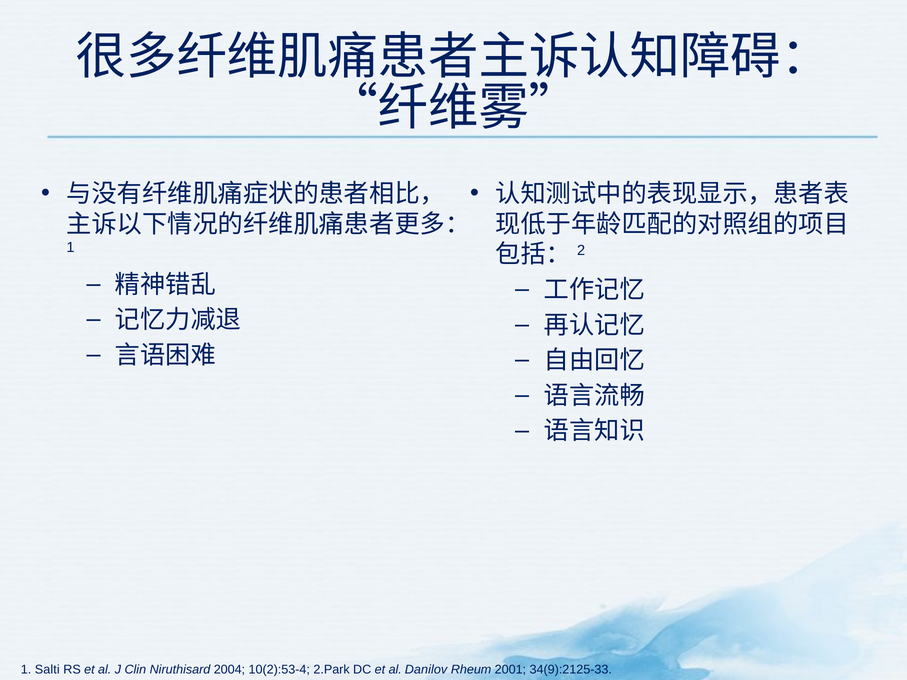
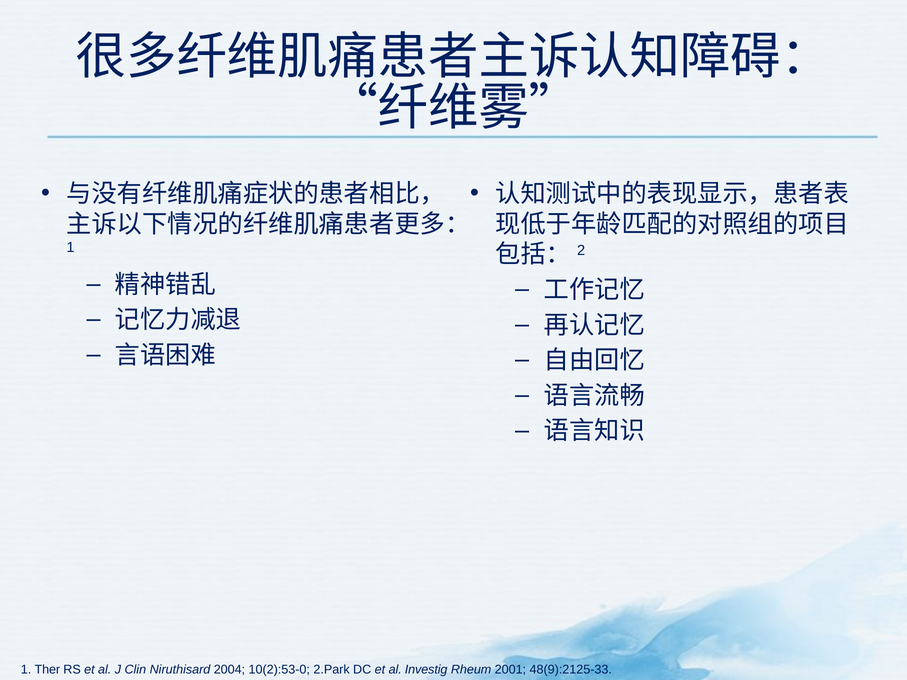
Salti: Salti -> Ther (47, 670)
10(2):53-4: 10(2):53-4 -> 10(2):53-0 (279, 670)
Danilov: Danilov -> Investig (426, 670)
34(9):2125-33: 34(9):2125-33 -> 48(9):2125-33 (571, 670)
